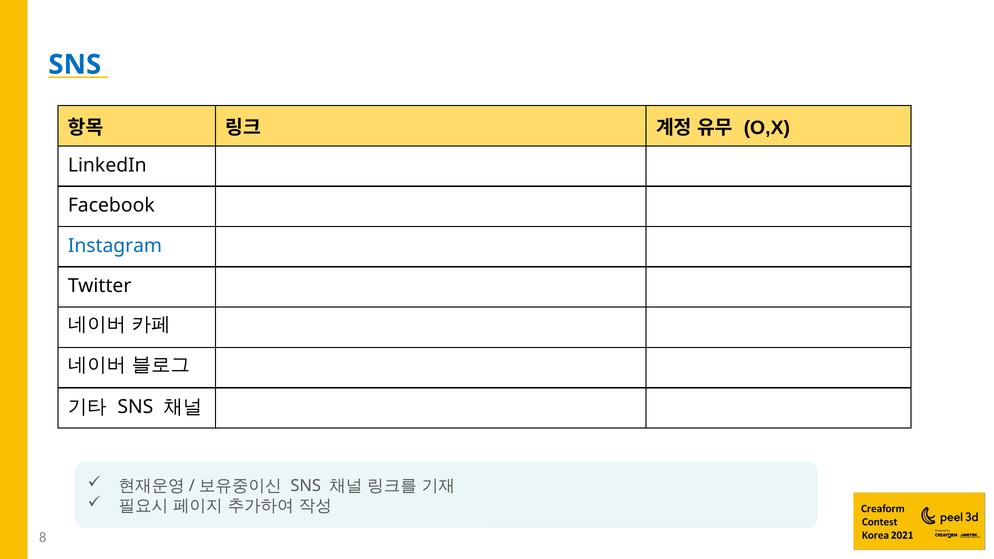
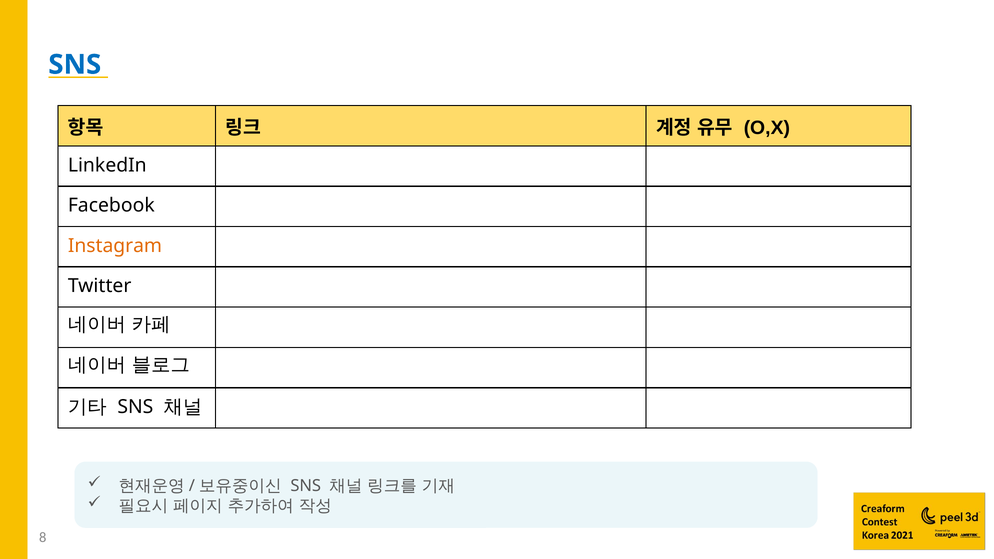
Instagram colour: blue -> orange (115, 246)
